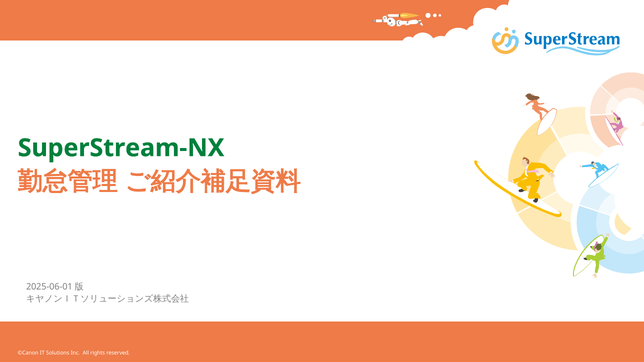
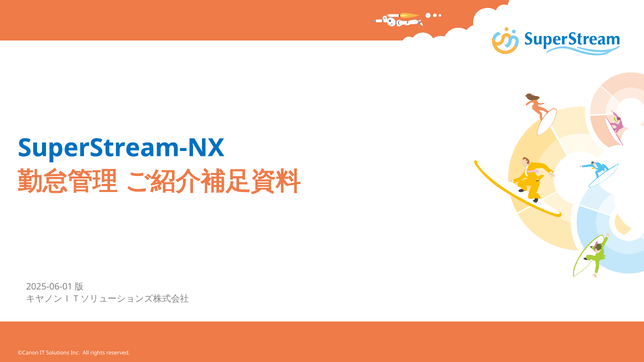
SuperStream-NX colour: green -> blue (121, 148)
